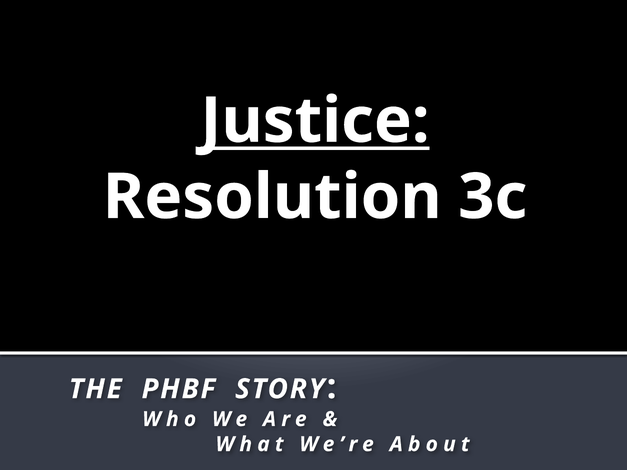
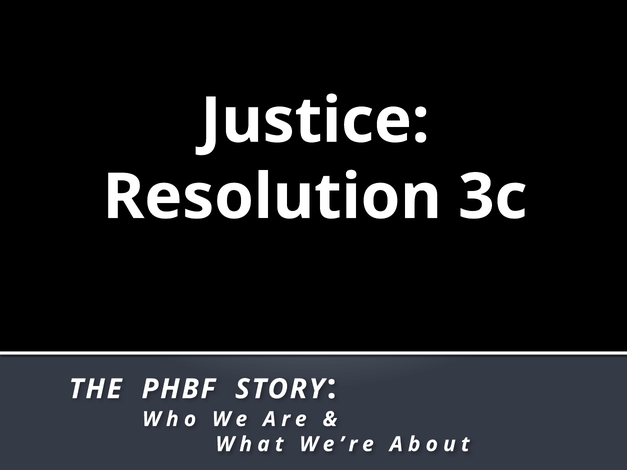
Justice underline: present -> none (315, 121)
